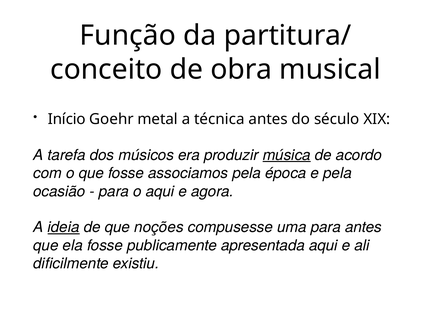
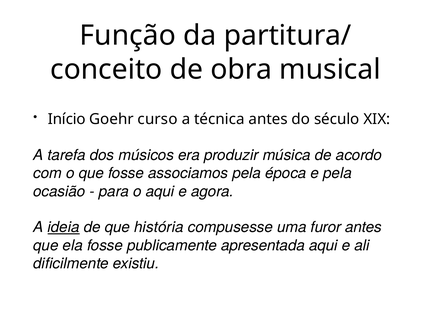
metal: metal -> curso (158, 119)
música underline: present -> none (287, 155)
noções: noções -> história (159, 227)
uma para: para -> furor (326, 227)
